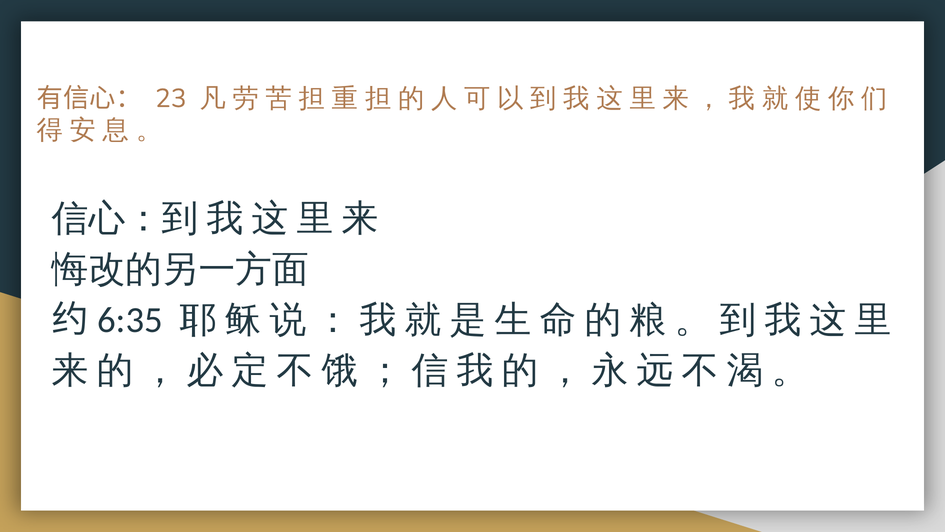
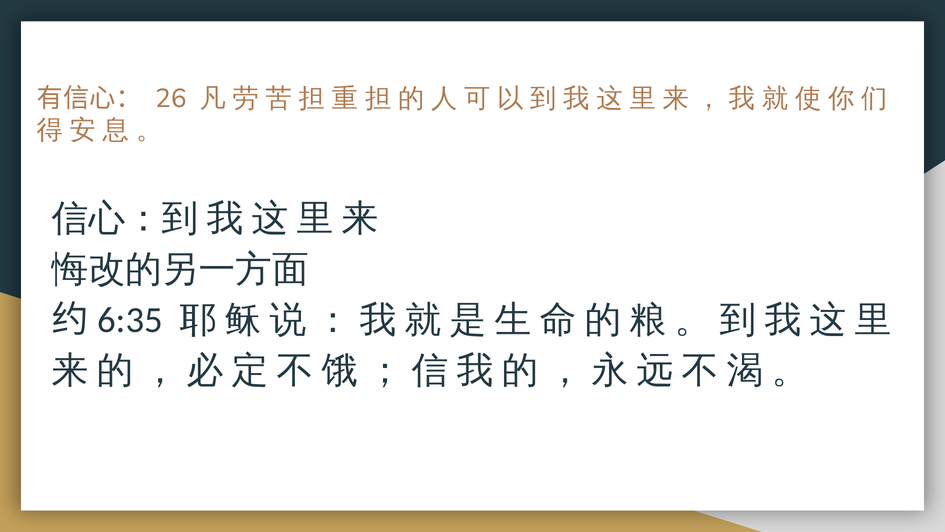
23: 23 -> 26 (171, 98)
